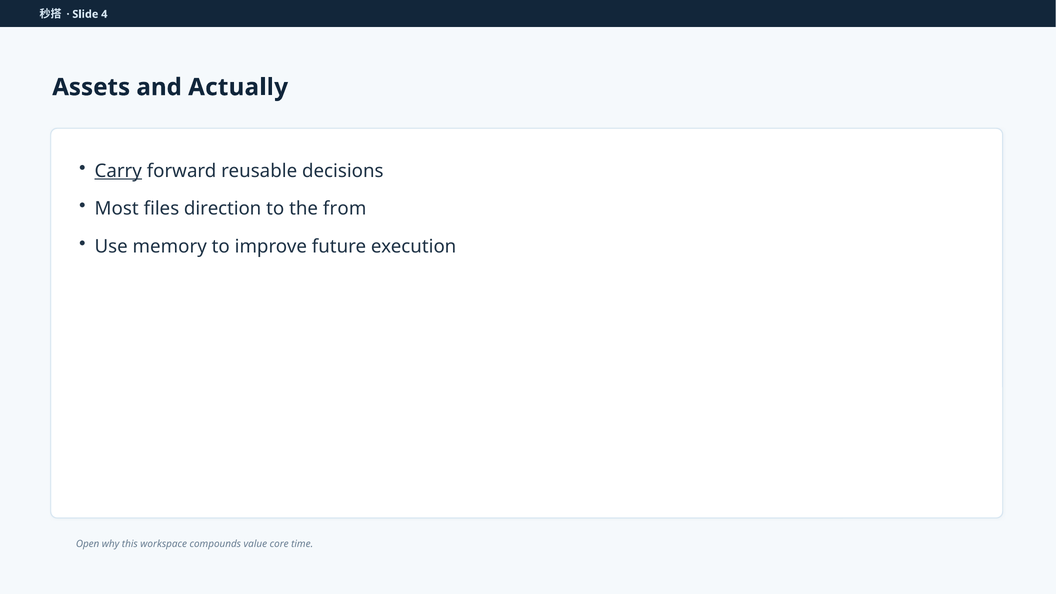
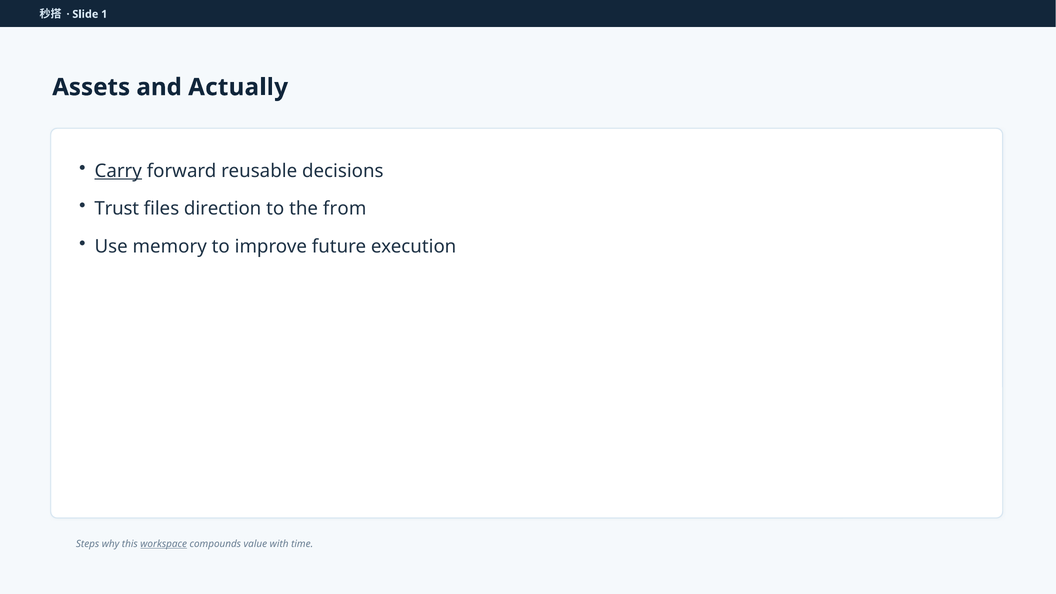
4: 4 -> 1 (104, 14)
Most: Most -> Trust (117, 209)
Open: Open -> Steps (88, 544)
workspace underline: none -> present (164, 544)
core: core -> with (279, 544)
